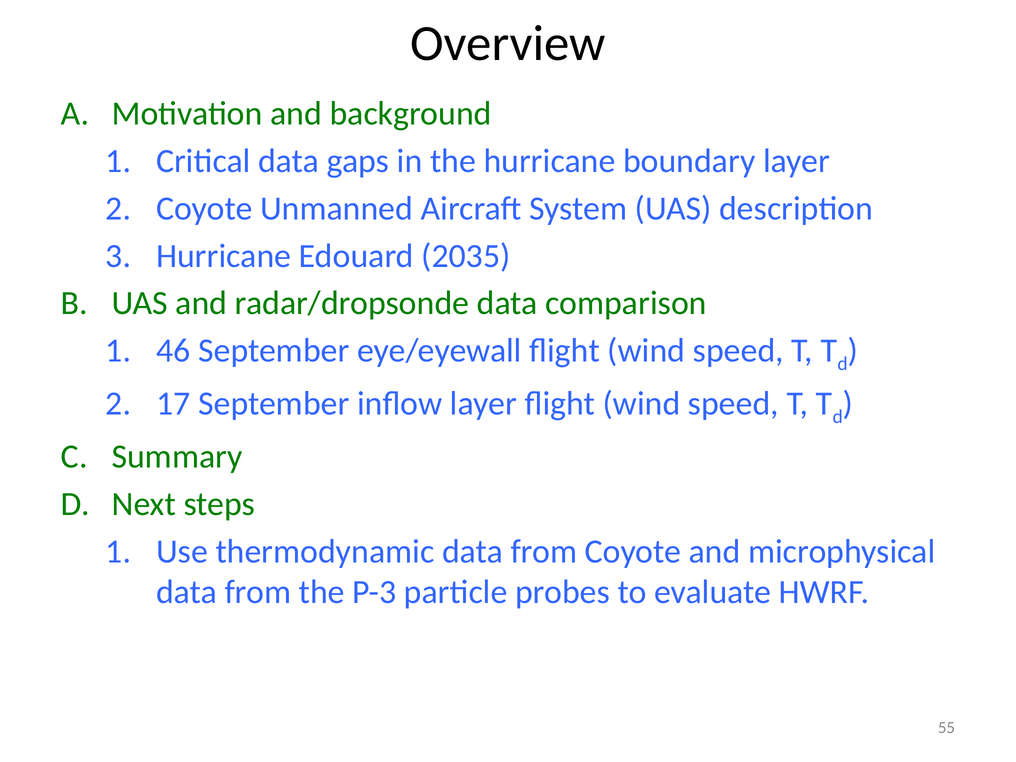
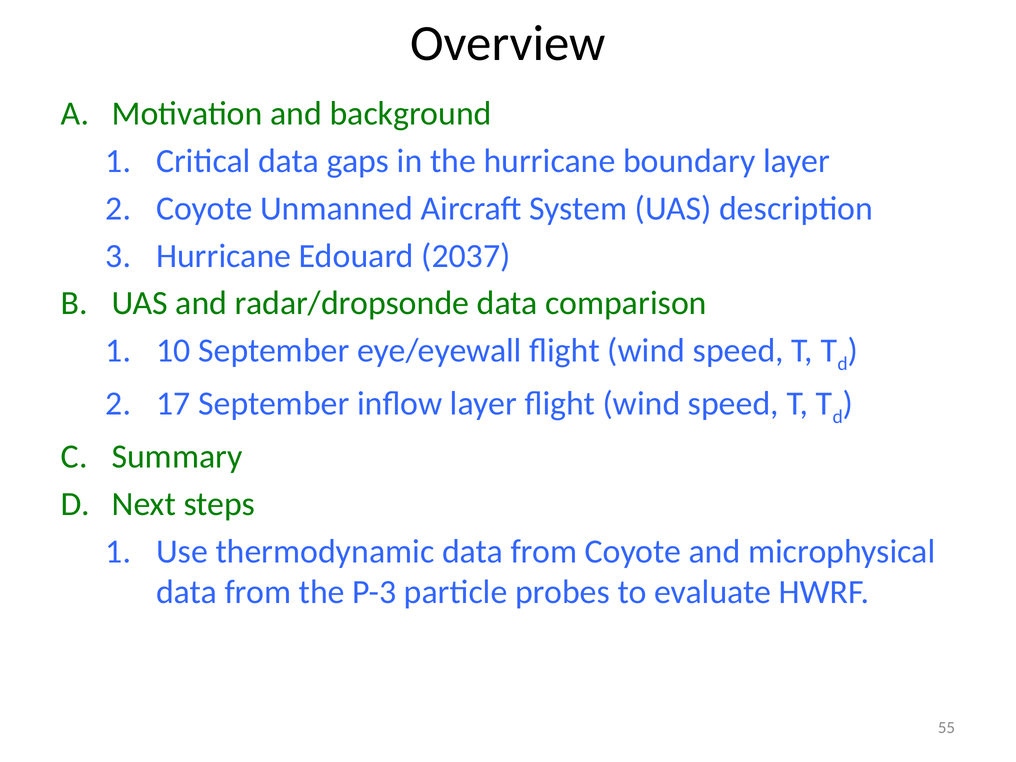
2035: 2035 -> 2037 (466, 256)
46: 46 -> 10 (173, 351)
